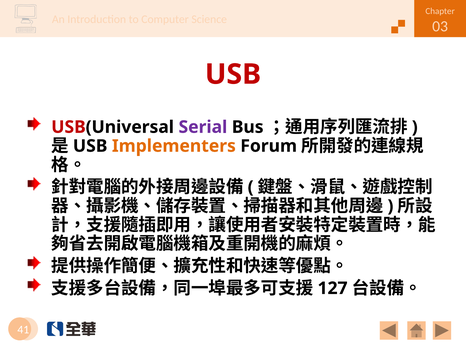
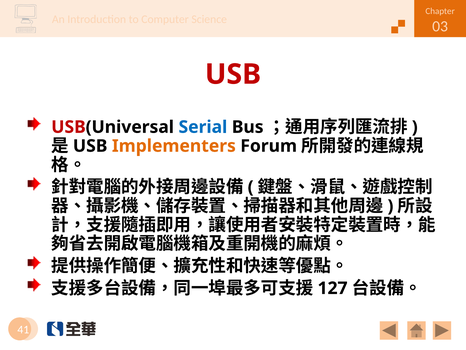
Serial colour: purple -> blue (203, 127)
